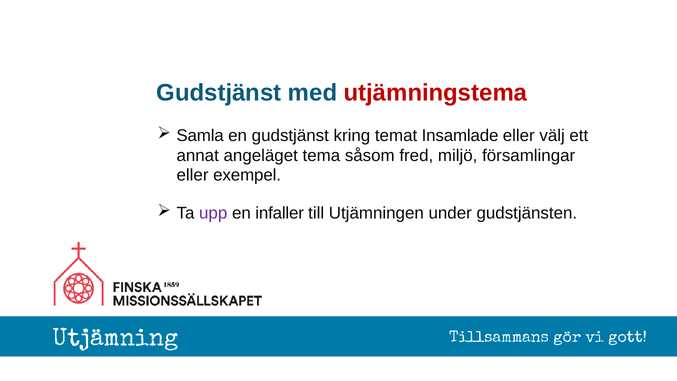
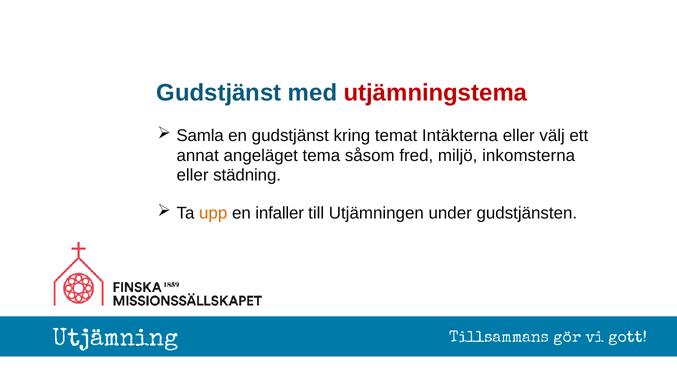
Insamlade: Insamlade -> Intäkterna (460, 136)
församlingar: församlingar -> inkomsterna (529, 155)
exempel: exempel -> städning (247, 175)
upp colour: purple -> orange (213, 213)
